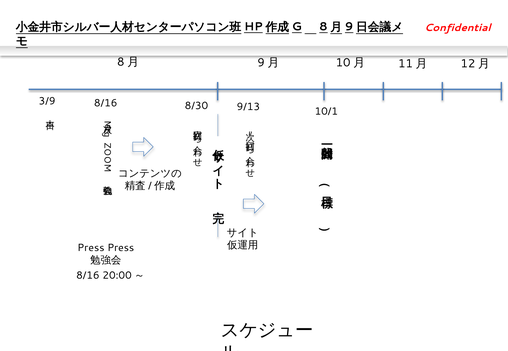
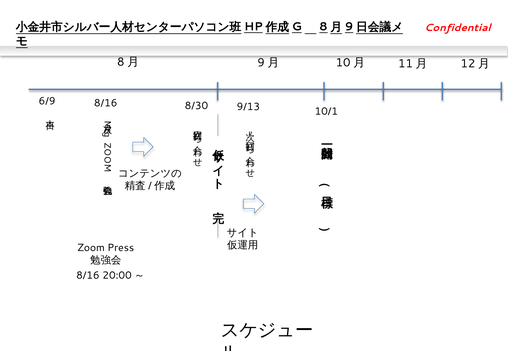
3/9: 3/9 -> 6/9 (47, 101)
Press: Press -> Zoom (91, 248)
